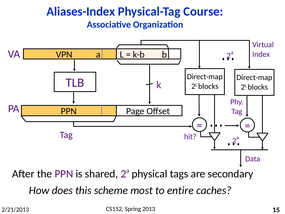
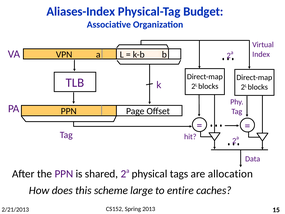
Course: Course -> Budget (203, 11)
secondary: secondary -> allocation (230, 174)
most: most -> large (142, 190)
